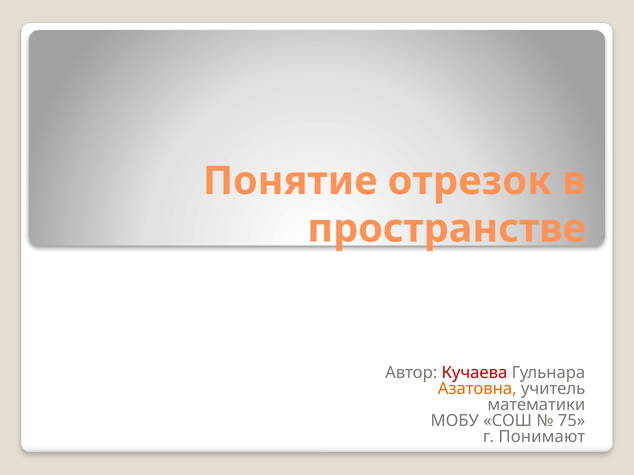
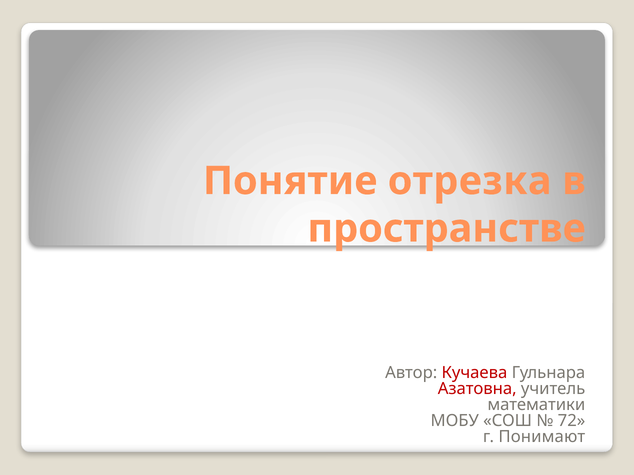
отрезок: отрезок -> отрезка (470, 181)
Азатовна colour: orange -> red (477, 389)
75: 75 -> 72 (572, 421)
